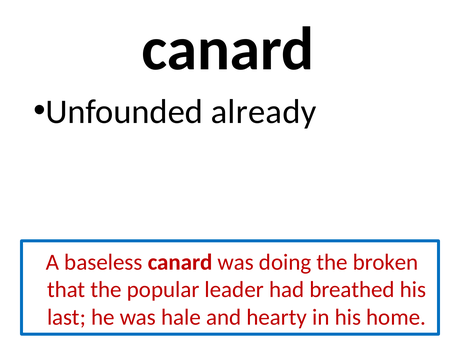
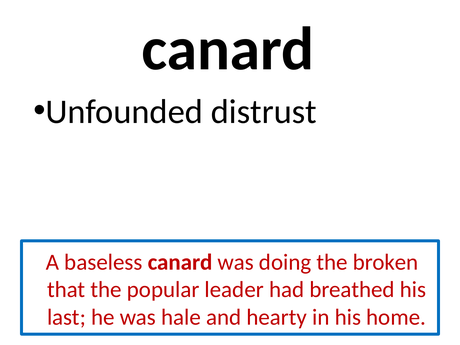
already: already -> distrust (264, 112)
